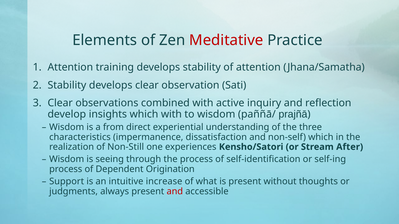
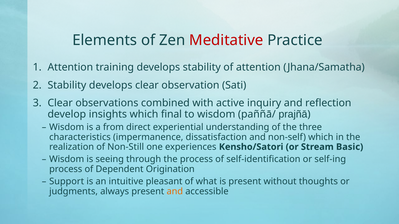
which with: with -> final (171, 114)
After: After -> Basic (350, 147)
increase: increase -> pleasant (164, 182)
and colour: red -> orange (175, 192)
